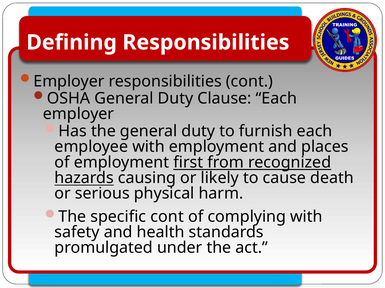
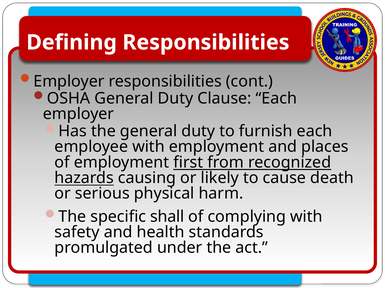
specific cont: cont -> shall (167, 217)
